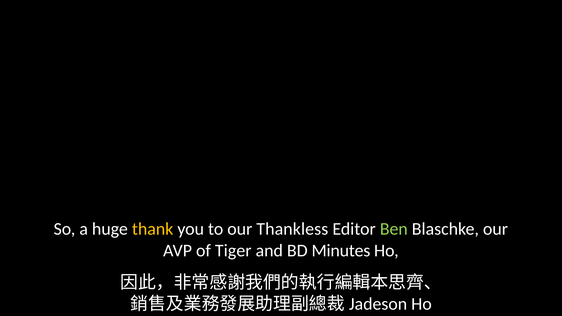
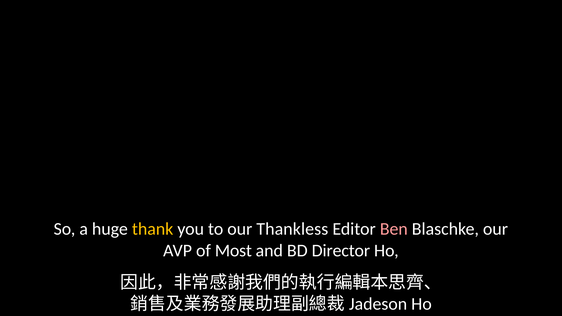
Ben colour: light green -> pink (394, 229)
Tiger: Tiger -> Most (233, 251)
Minutes: Minutes -> Director (341, 251)
